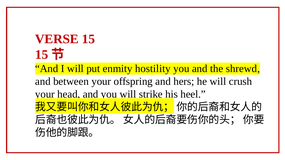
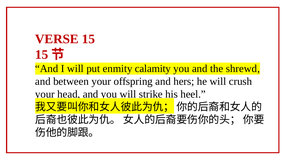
hostility: hostility -> calamity (153, 69)
